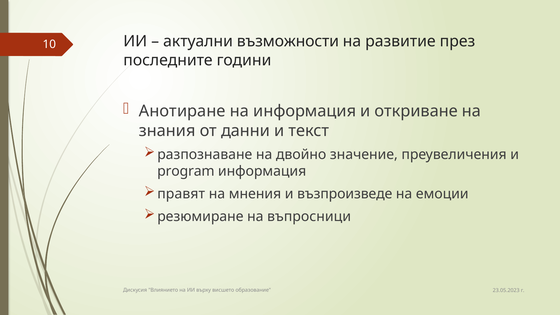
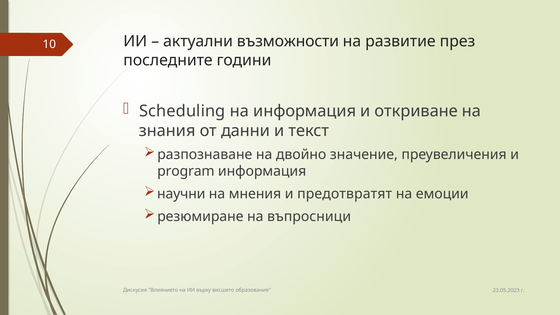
Анотиране: Анотиране -> Scheduling (182, 111)
пpaвят: пpaвят -> научни (181, 194)
възпроизведе: възпроизведе -> предотвратят (345, 194)
